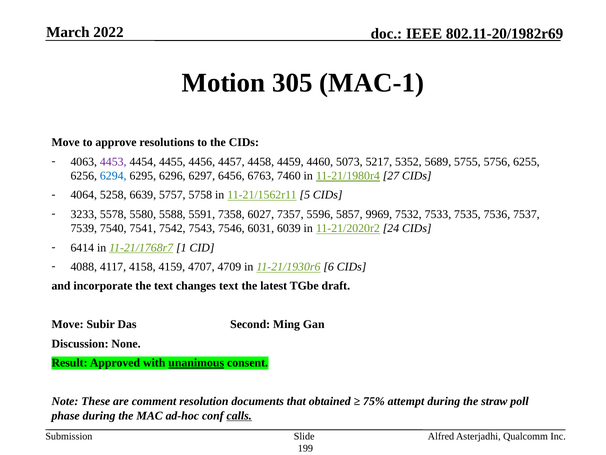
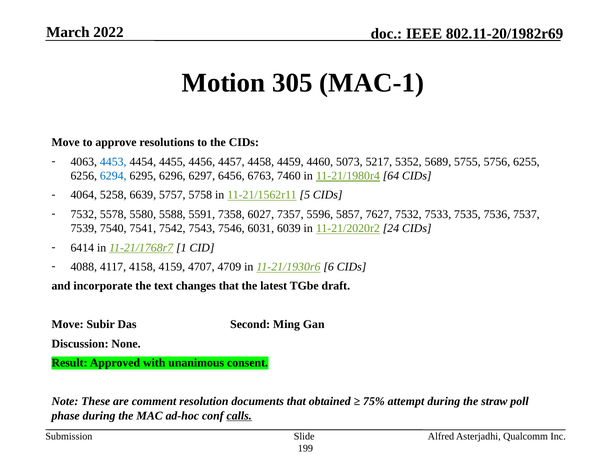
4453 colour: purple -> blue (113, 161)
27: 27 -> 64 (391, 176)
3233: 3233 -> 7532 (84, 214)
9969: 9969 -> 7627 (379, 214)
changes text: text -> that (229, 286)
unanimous underline: present -> none (196, 363)
